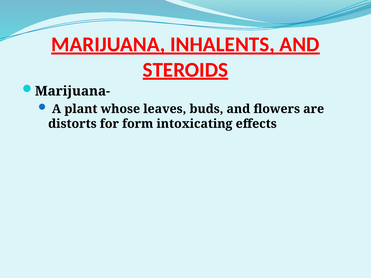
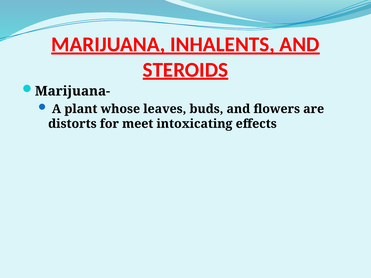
form: form -> meet (138, 124)
